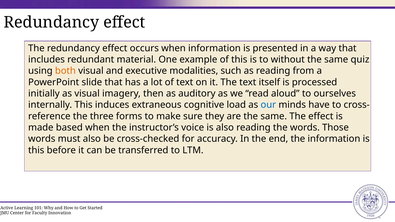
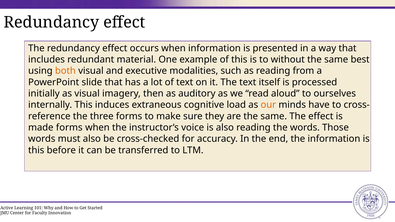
quiz: quiz -> best (360, 60)
our colour: blue -> orange (268, 105)
made based: based -> forms (69, 128)
